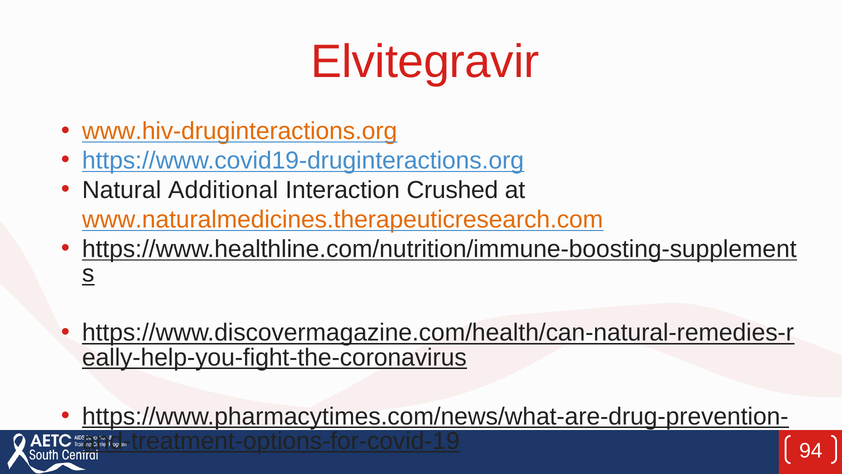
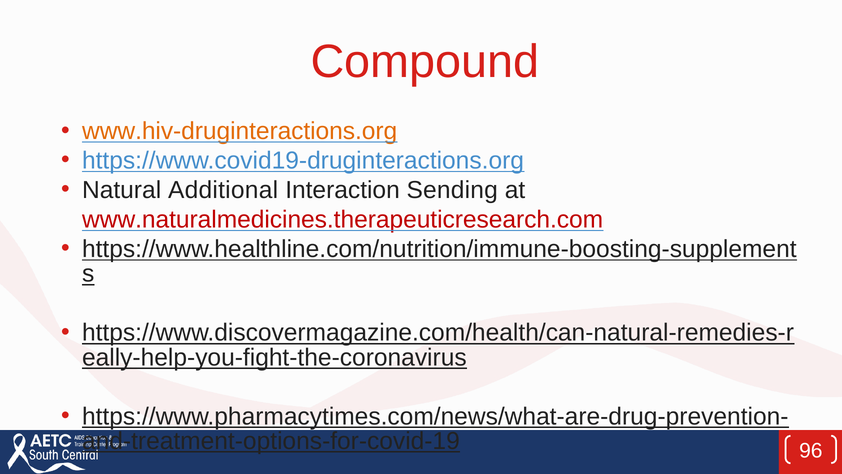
Elvitegravir: Elvitegravir -> Compound (425, 62)
Crushed: Crushed -> Sending (452, 190)
www.naturalmedicines.therapeuticresearch.com colour: orange -> red (343, 220)
94: 94 -> 96 (811, 451)
